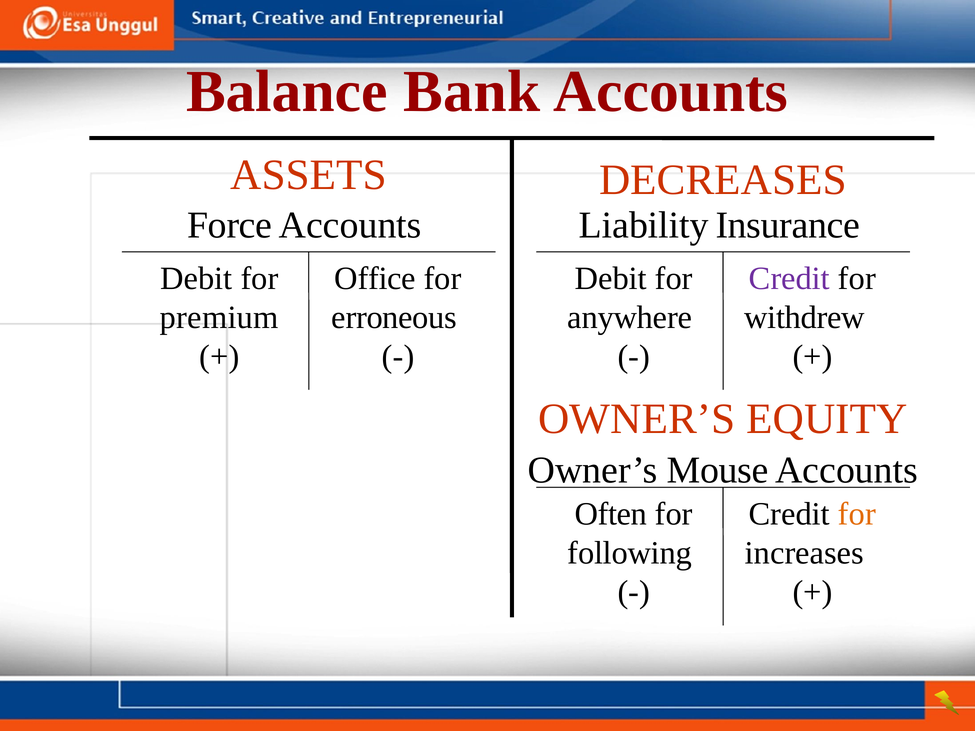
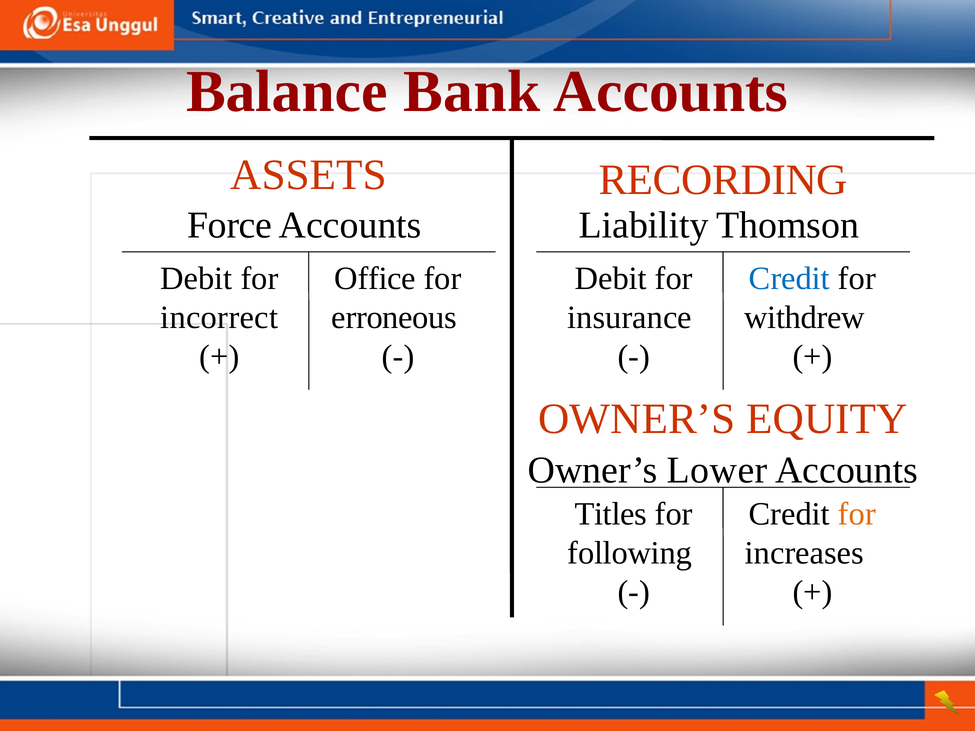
DECREASES: DECREASES -> RECORDING (723, 180)
Insurance: Insurance -> Thomson (788, 225)
Credit colour: purple -> blue (789, 278)
premium: premium -> incorrect (219, 317)
anywhere: anywhere -> insurance (630, 317)
Mouse: Mouse -> Lower (717, 471)
Often: Often -> Titles (611, 514)
